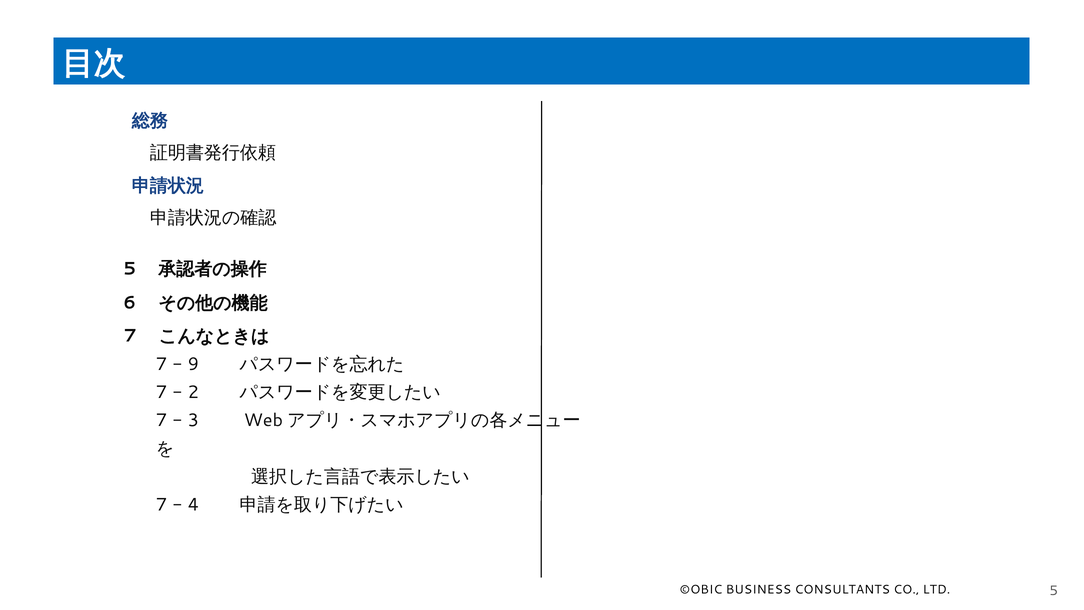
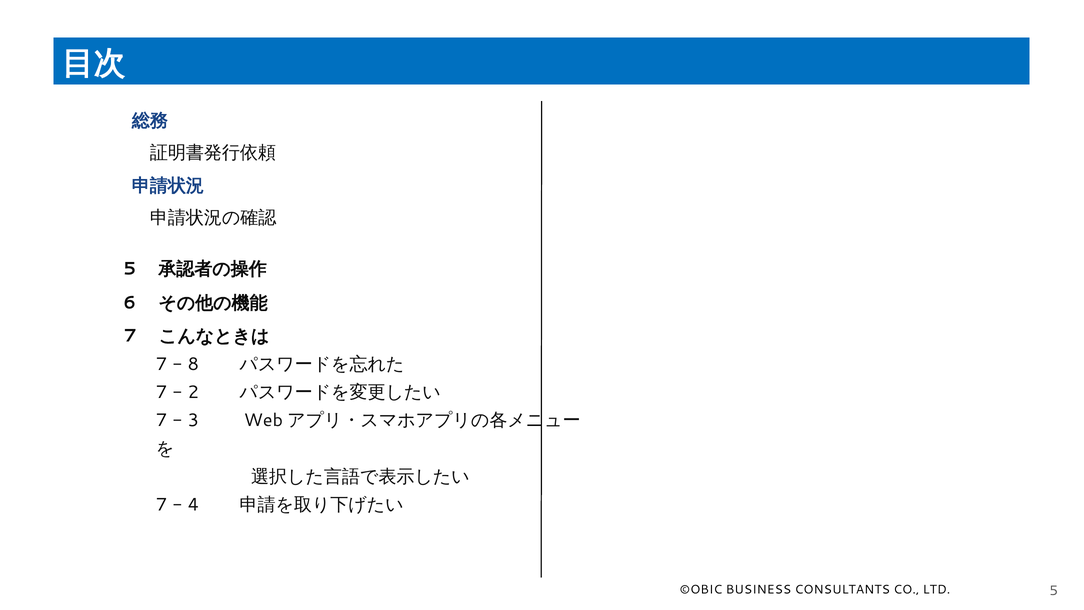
9: 9 -> 8 (193, 364)
